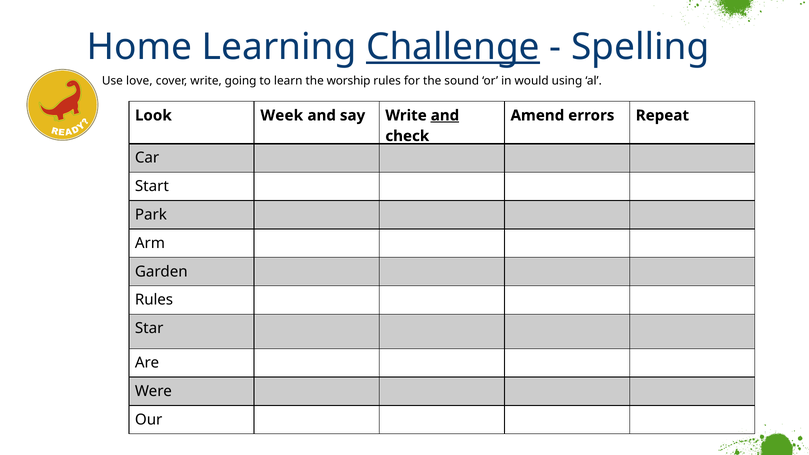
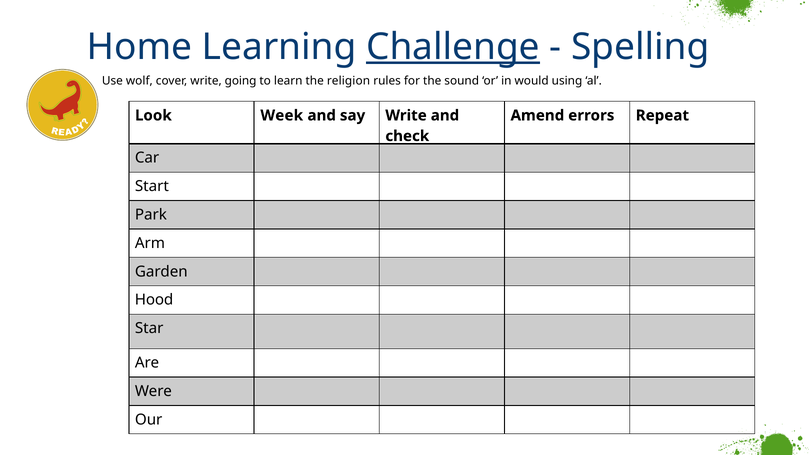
love: love -> wolf (139, 81)
worship: worship -> religion (348, 81)
and underline: present -> none (445, 115)
Rules: Rules -> Hood (154, 300)
